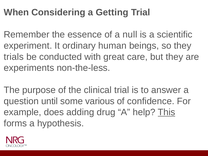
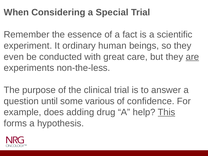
Getting: Getting -> Special (112, 12)
null: null -> fact (130, 35)
trials: trials -> even (14, 57)
are underline: none -> present (192, 57)
